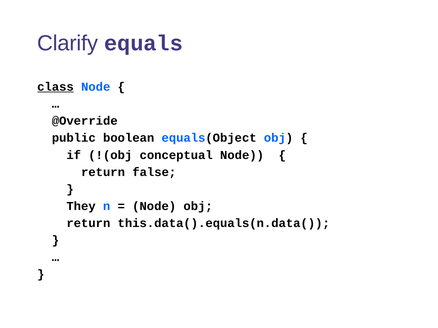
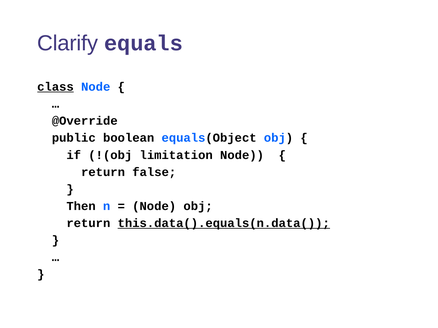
conceptual: conceptual -> limitation (176, 155)
They: They -> Then (81, 206)
this.data().equals(n.data( underline: none -> present (224, 223)
